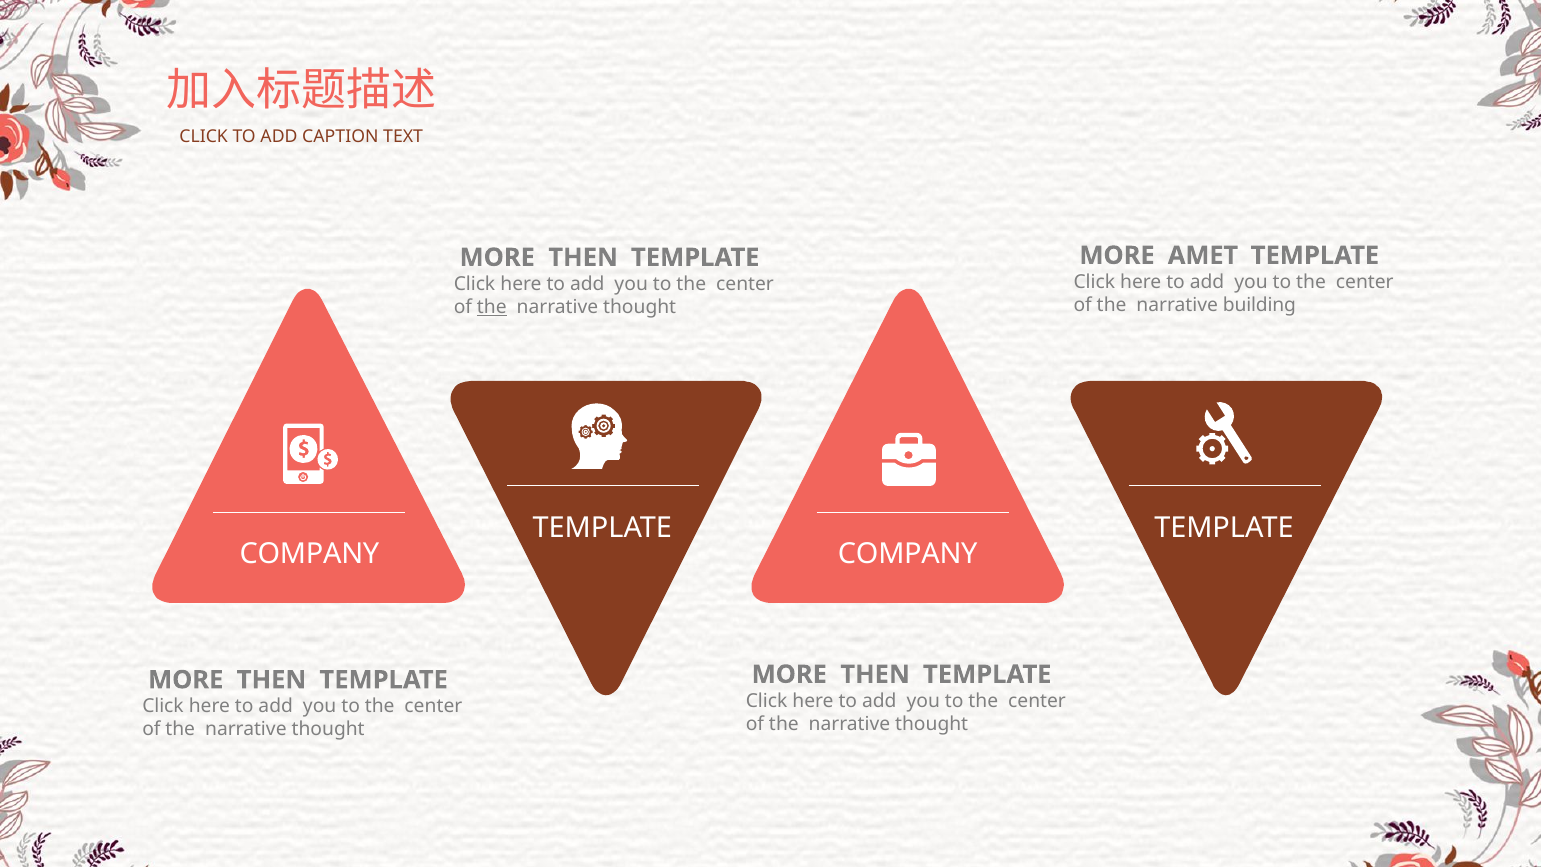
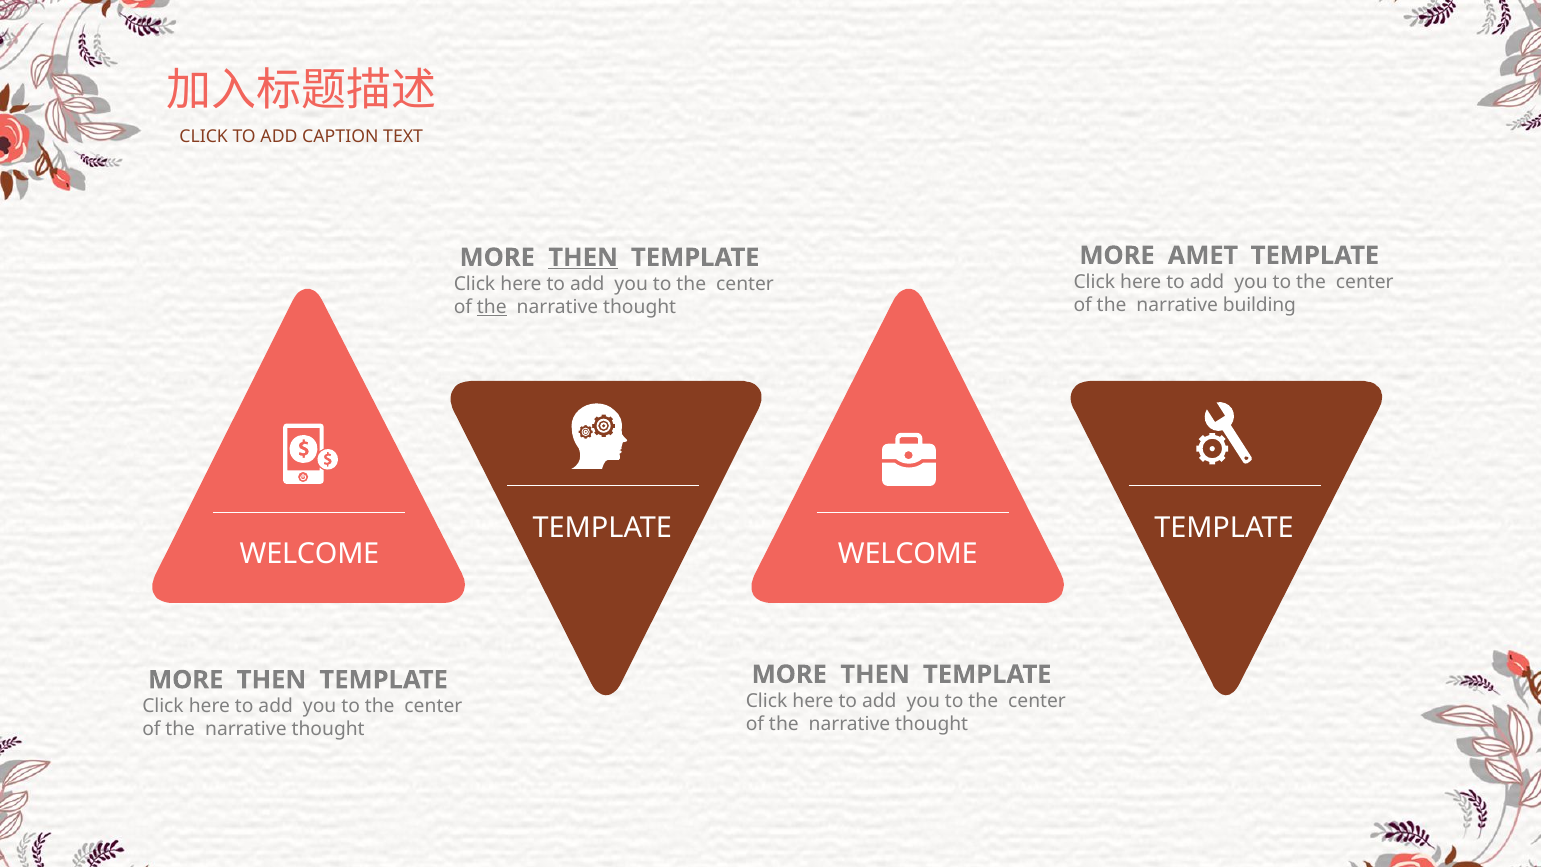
THEN underline: none -> present (583, 258)
COMPANY: COMPANY -> WELCOME (309, 554)
COMPANY: COMPANY -> WELCOME (908, 554)
